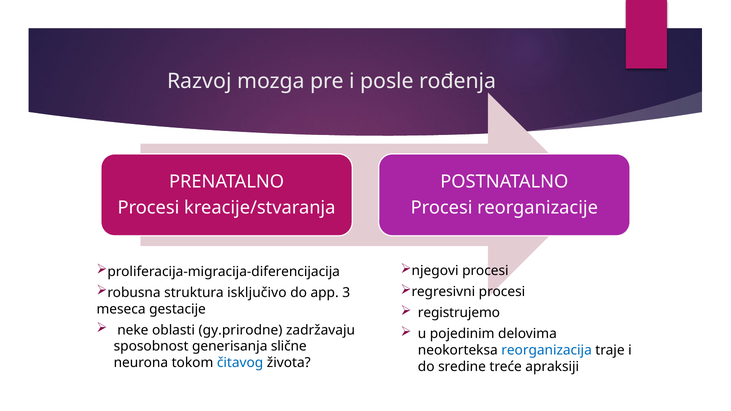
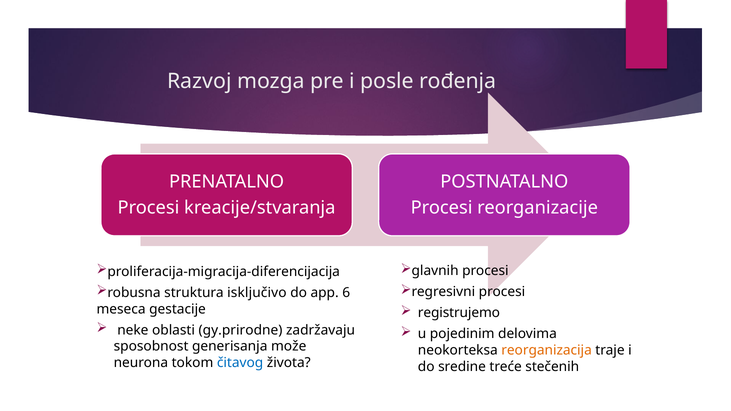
njegovi: njegovi -> glavnih (435, 271)
3: 3 -> 6 (346, 293)
slične: slične -> može (289, 347)
reorganizacija colour: blue -> orange (547, 351)
apraksiji: apraksiji -> stečenih (552, 367)
